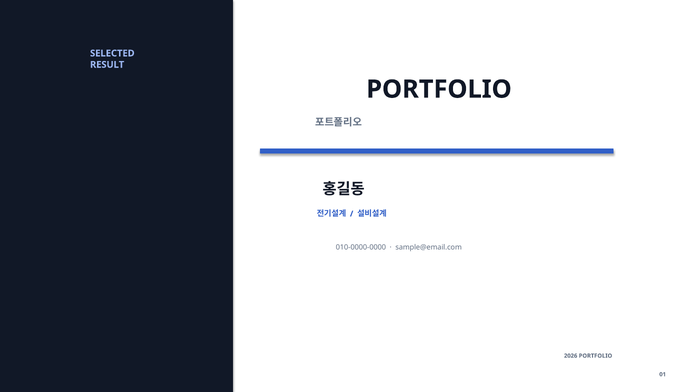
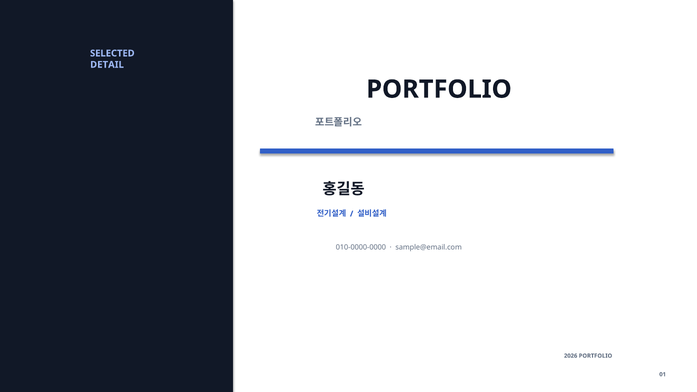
RESULT: RESULT -> DETAIL (107, 65)
